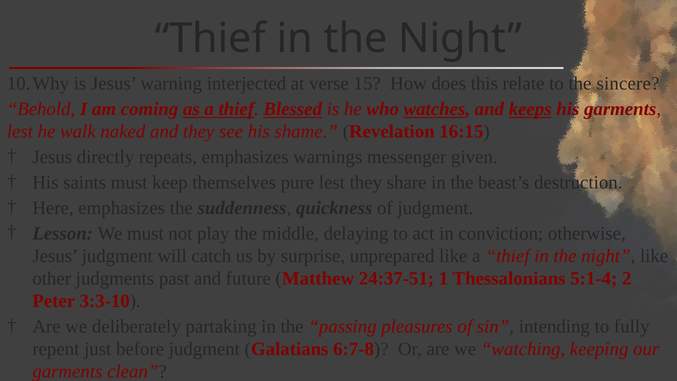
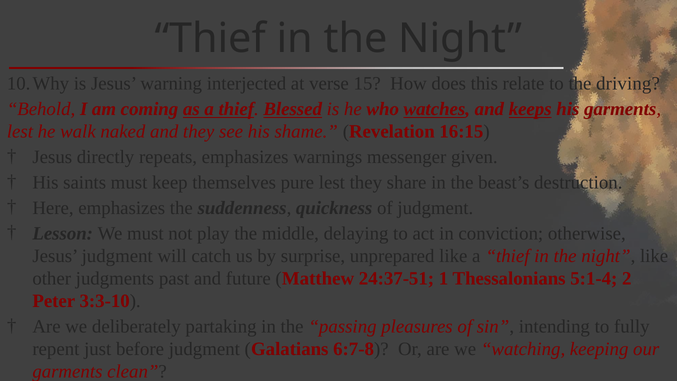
sincere: sincere -> driving (628, 84)
